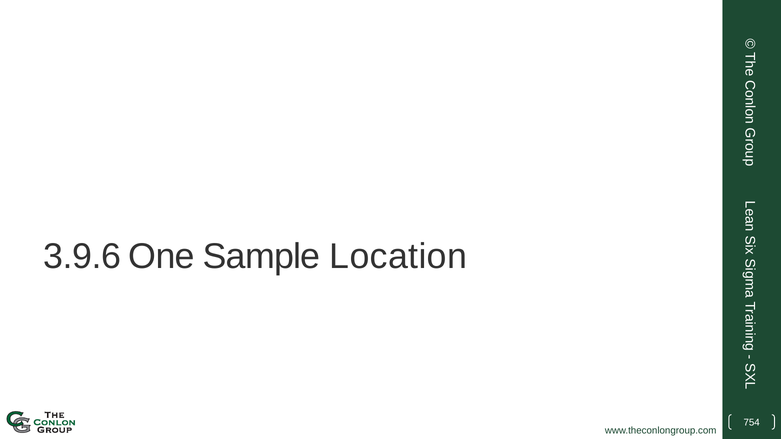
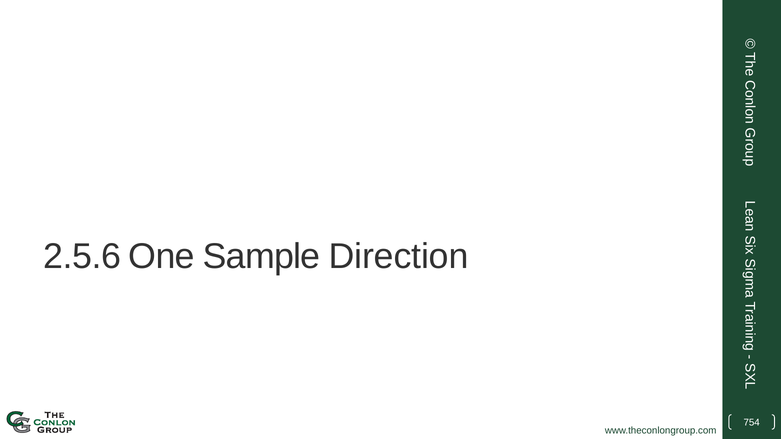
3.9.6: 3.9.6 -> 2.5.6 (82, 257)
Location: Location -> Direction (399, 257)
